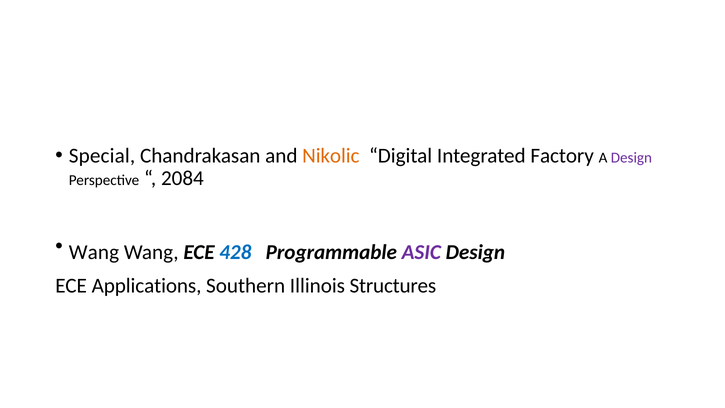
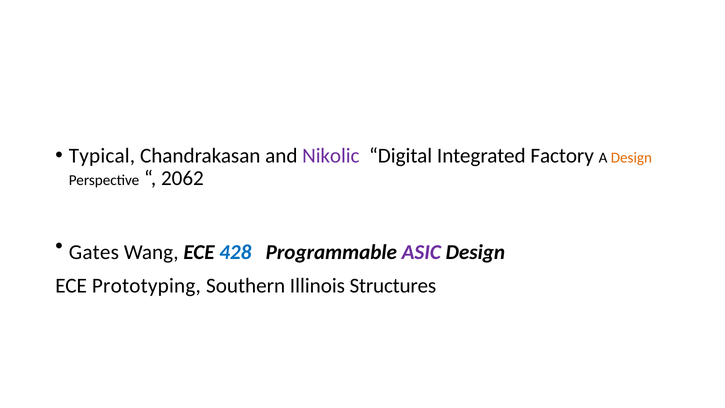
Special: Special -> Typical (102, 156)
Nikolic colour: orange -> purple (331, 156)
Design colour: purple -> orange (631, 158)
2084: 2084 -> 2062 (182, 178)
Wang: Wang -> Gates (94, 252)
Applications: Applications -> Prototyping (146, 286)
